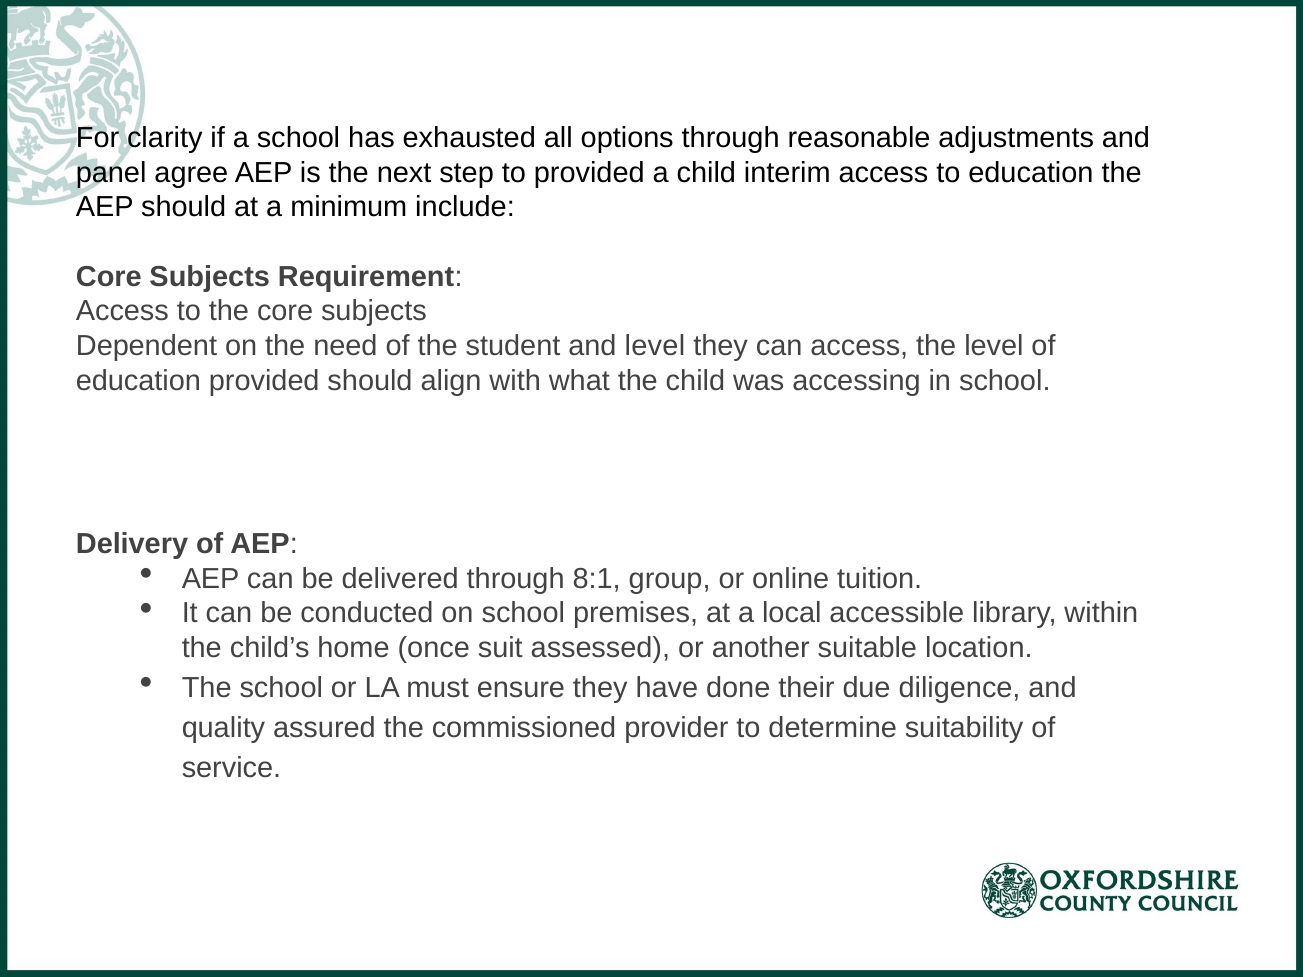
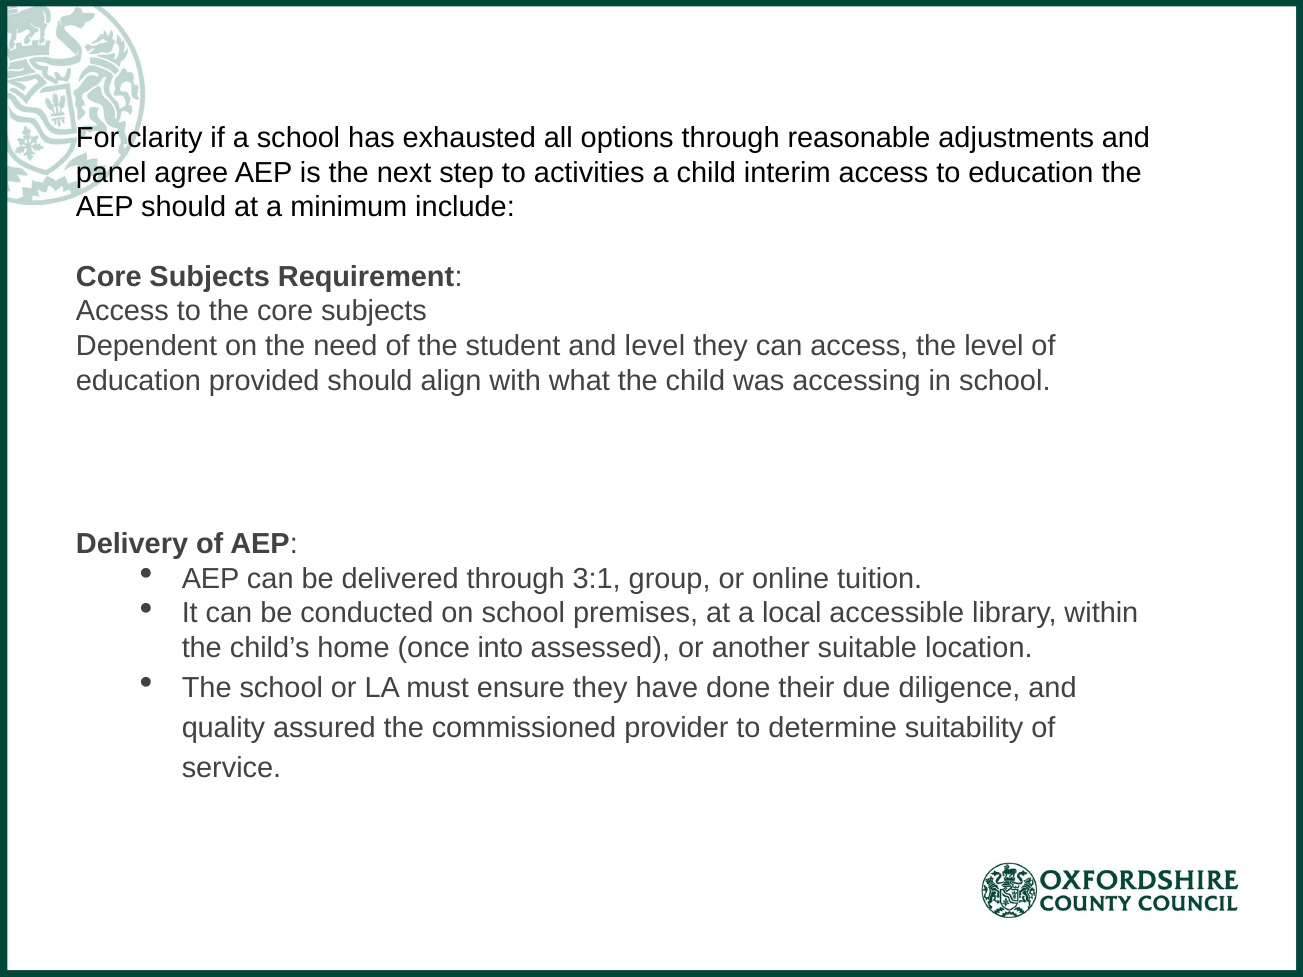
to provided: provided -> activities (589, 173)
8:1: 8:1 -> 3:1 (597, 579)
suit: suit -> into (500, 648)
